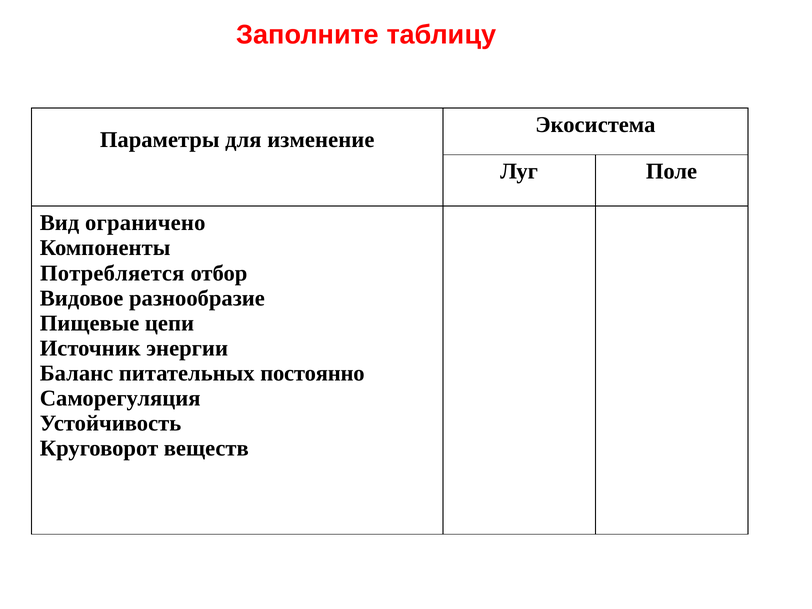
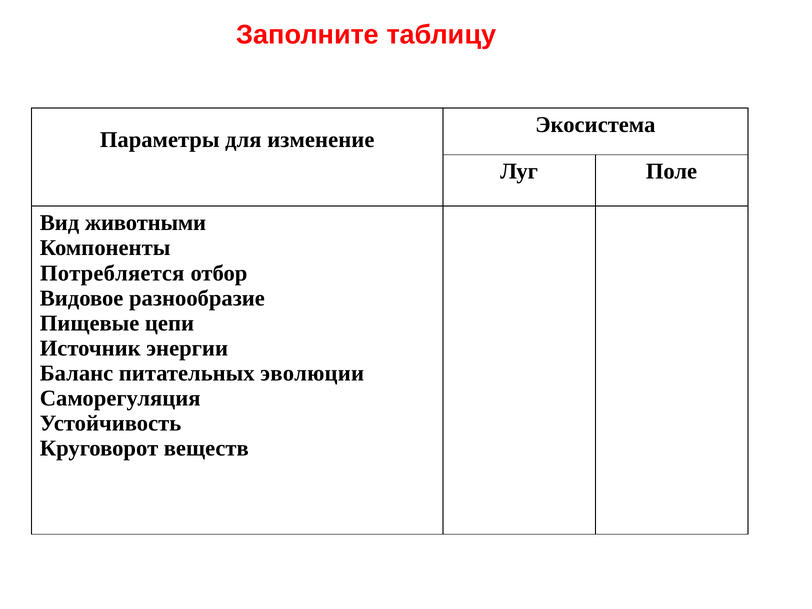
ограничено: ограничено -> животными (145, 223)
постоянно: постоянно -> эволюции (312, 373)
